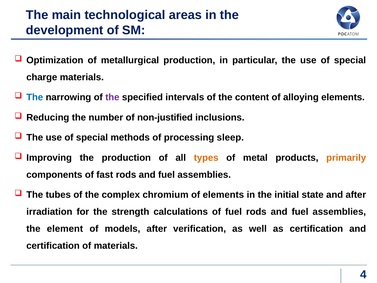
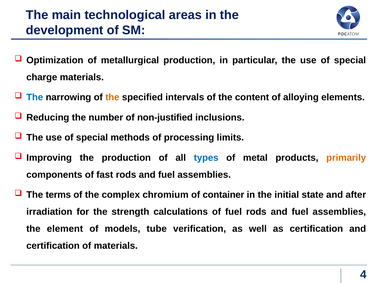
the colour: purple -> orange (112, 97)
sleep: sleep -> limits (230, 137)
types colour: orange -> blue (206, 158)
tubes: tubes -> terms (58, 195)
of elements: elements -> container (223, 195)
models after: after -> tube (157, 229)
